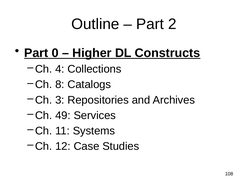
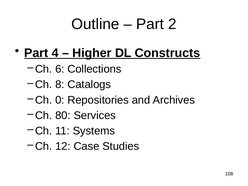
0: 0 -> 4 (55, 53)
4: 4 -> 6 (60, 69)
3: 3 -> 0 (60, 100)
49: 49 -> 80 (63, 115)
